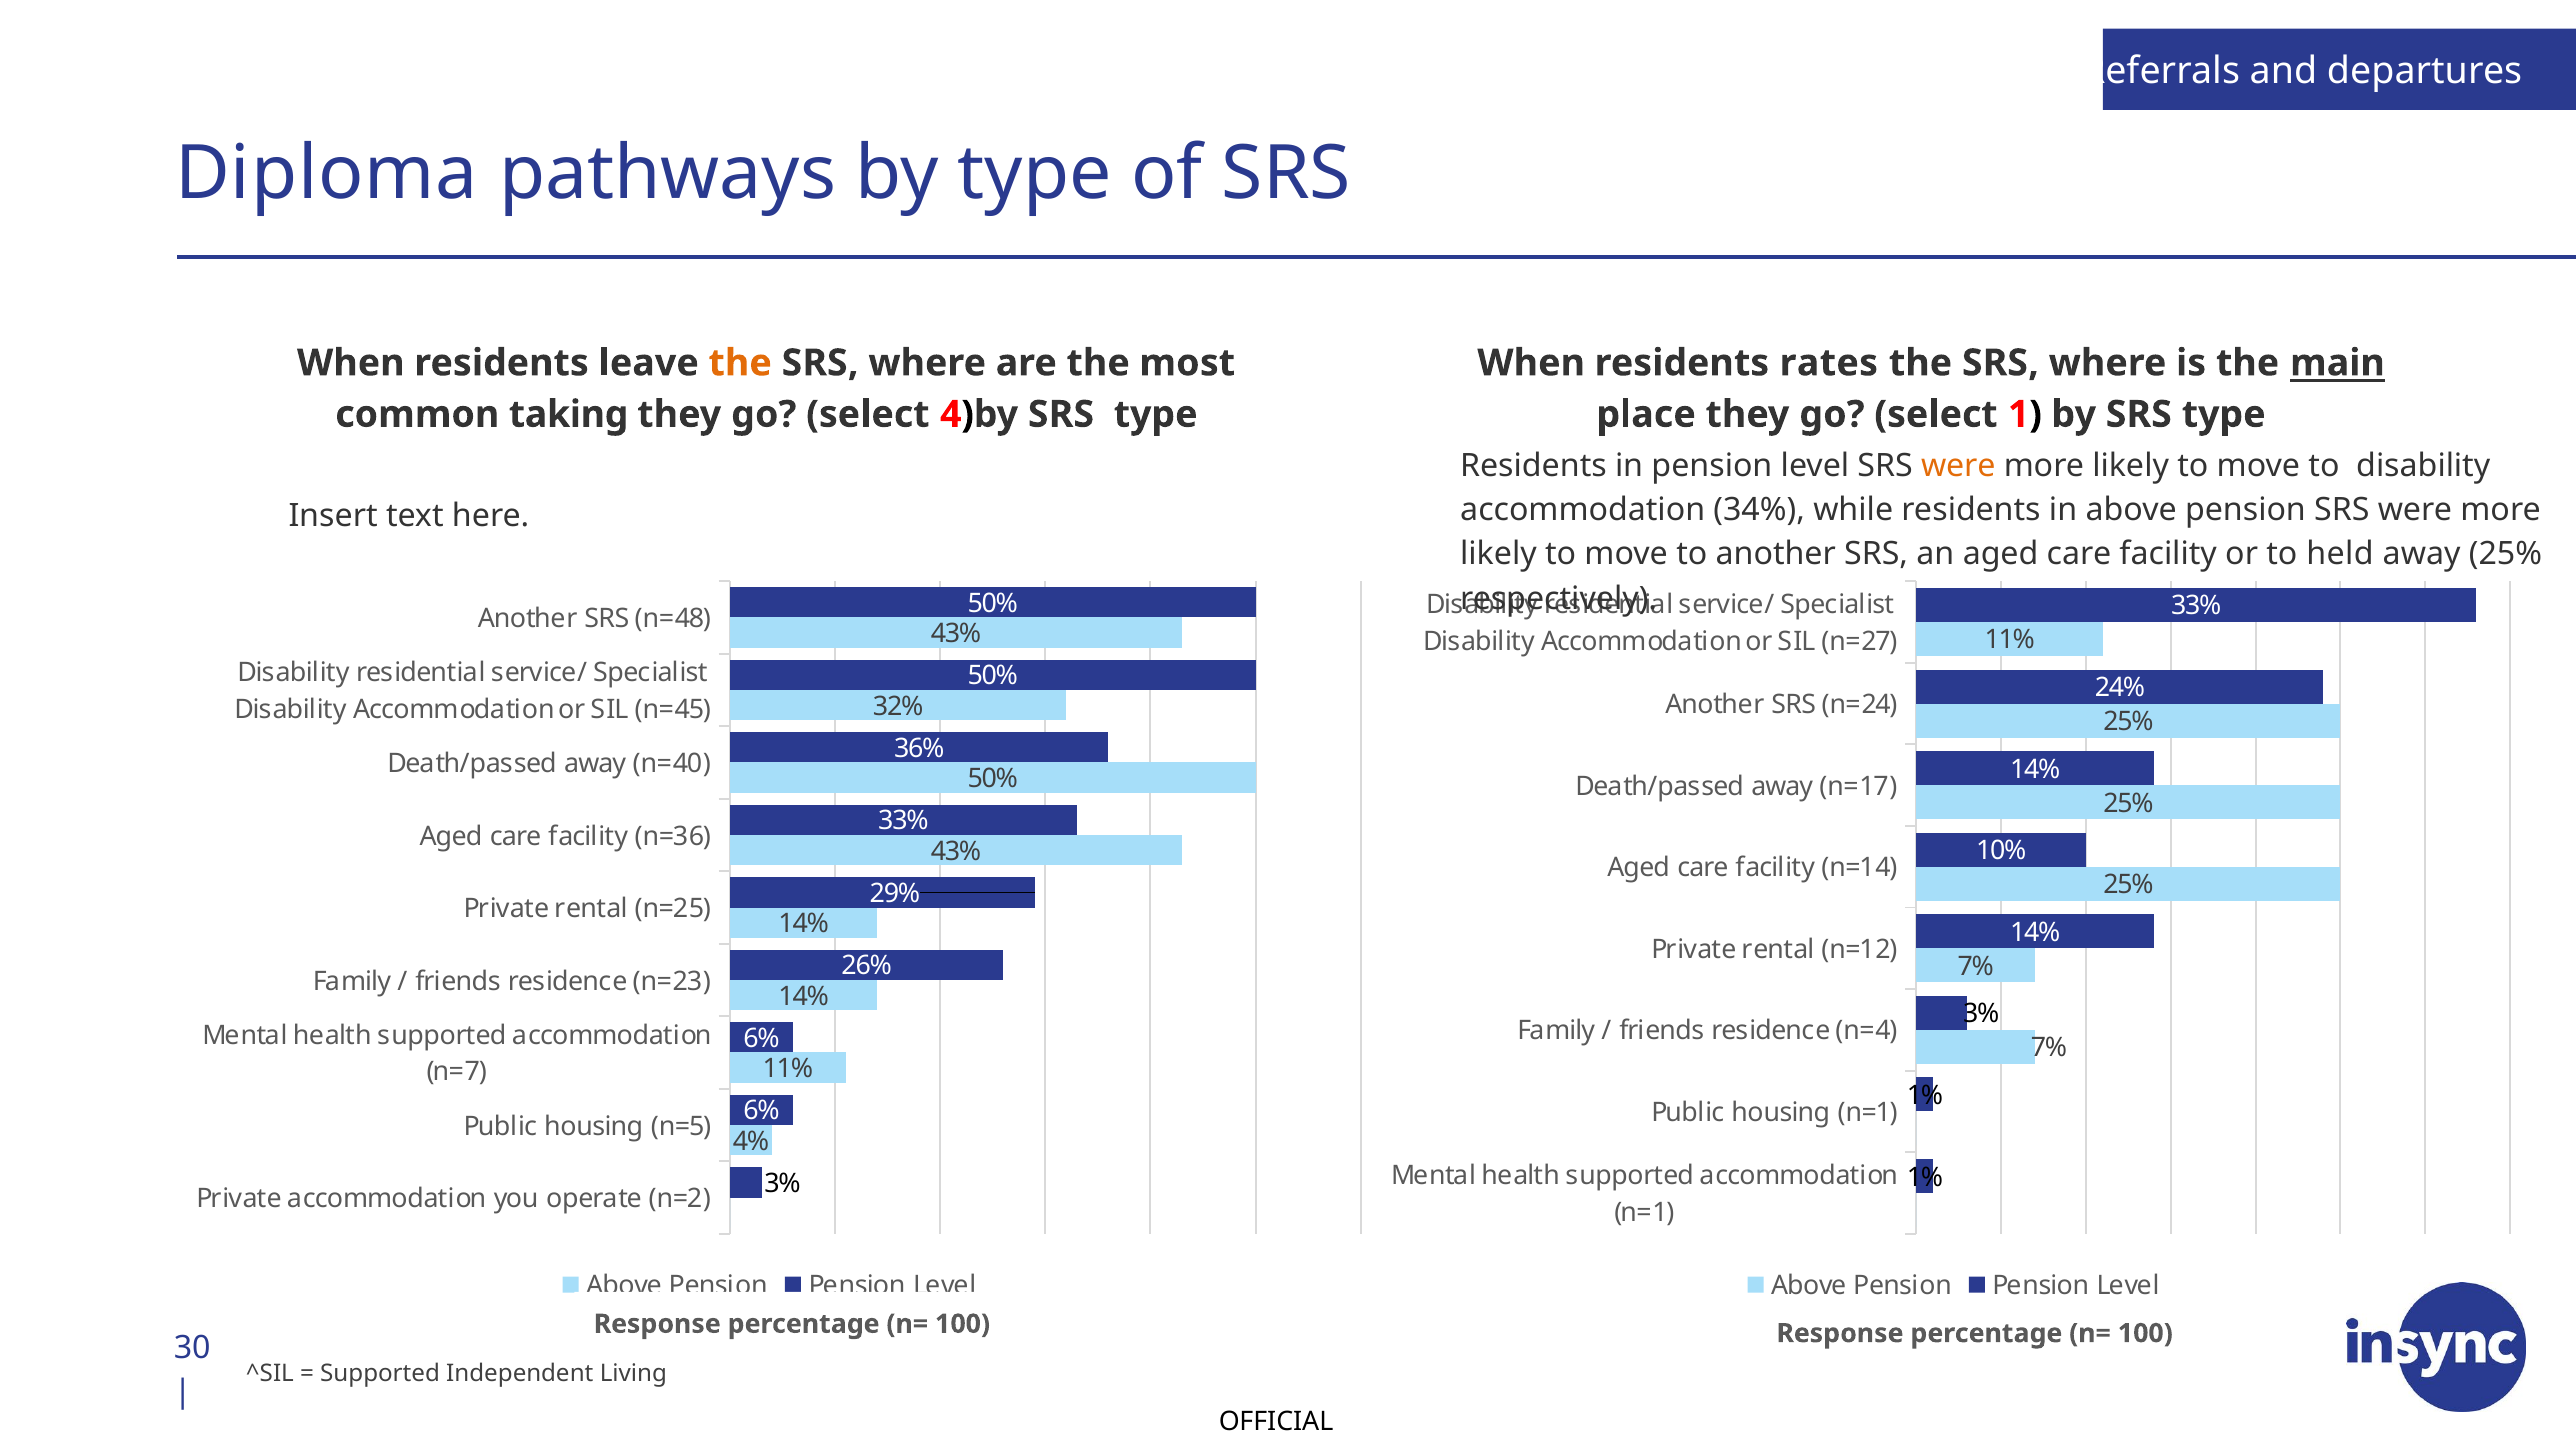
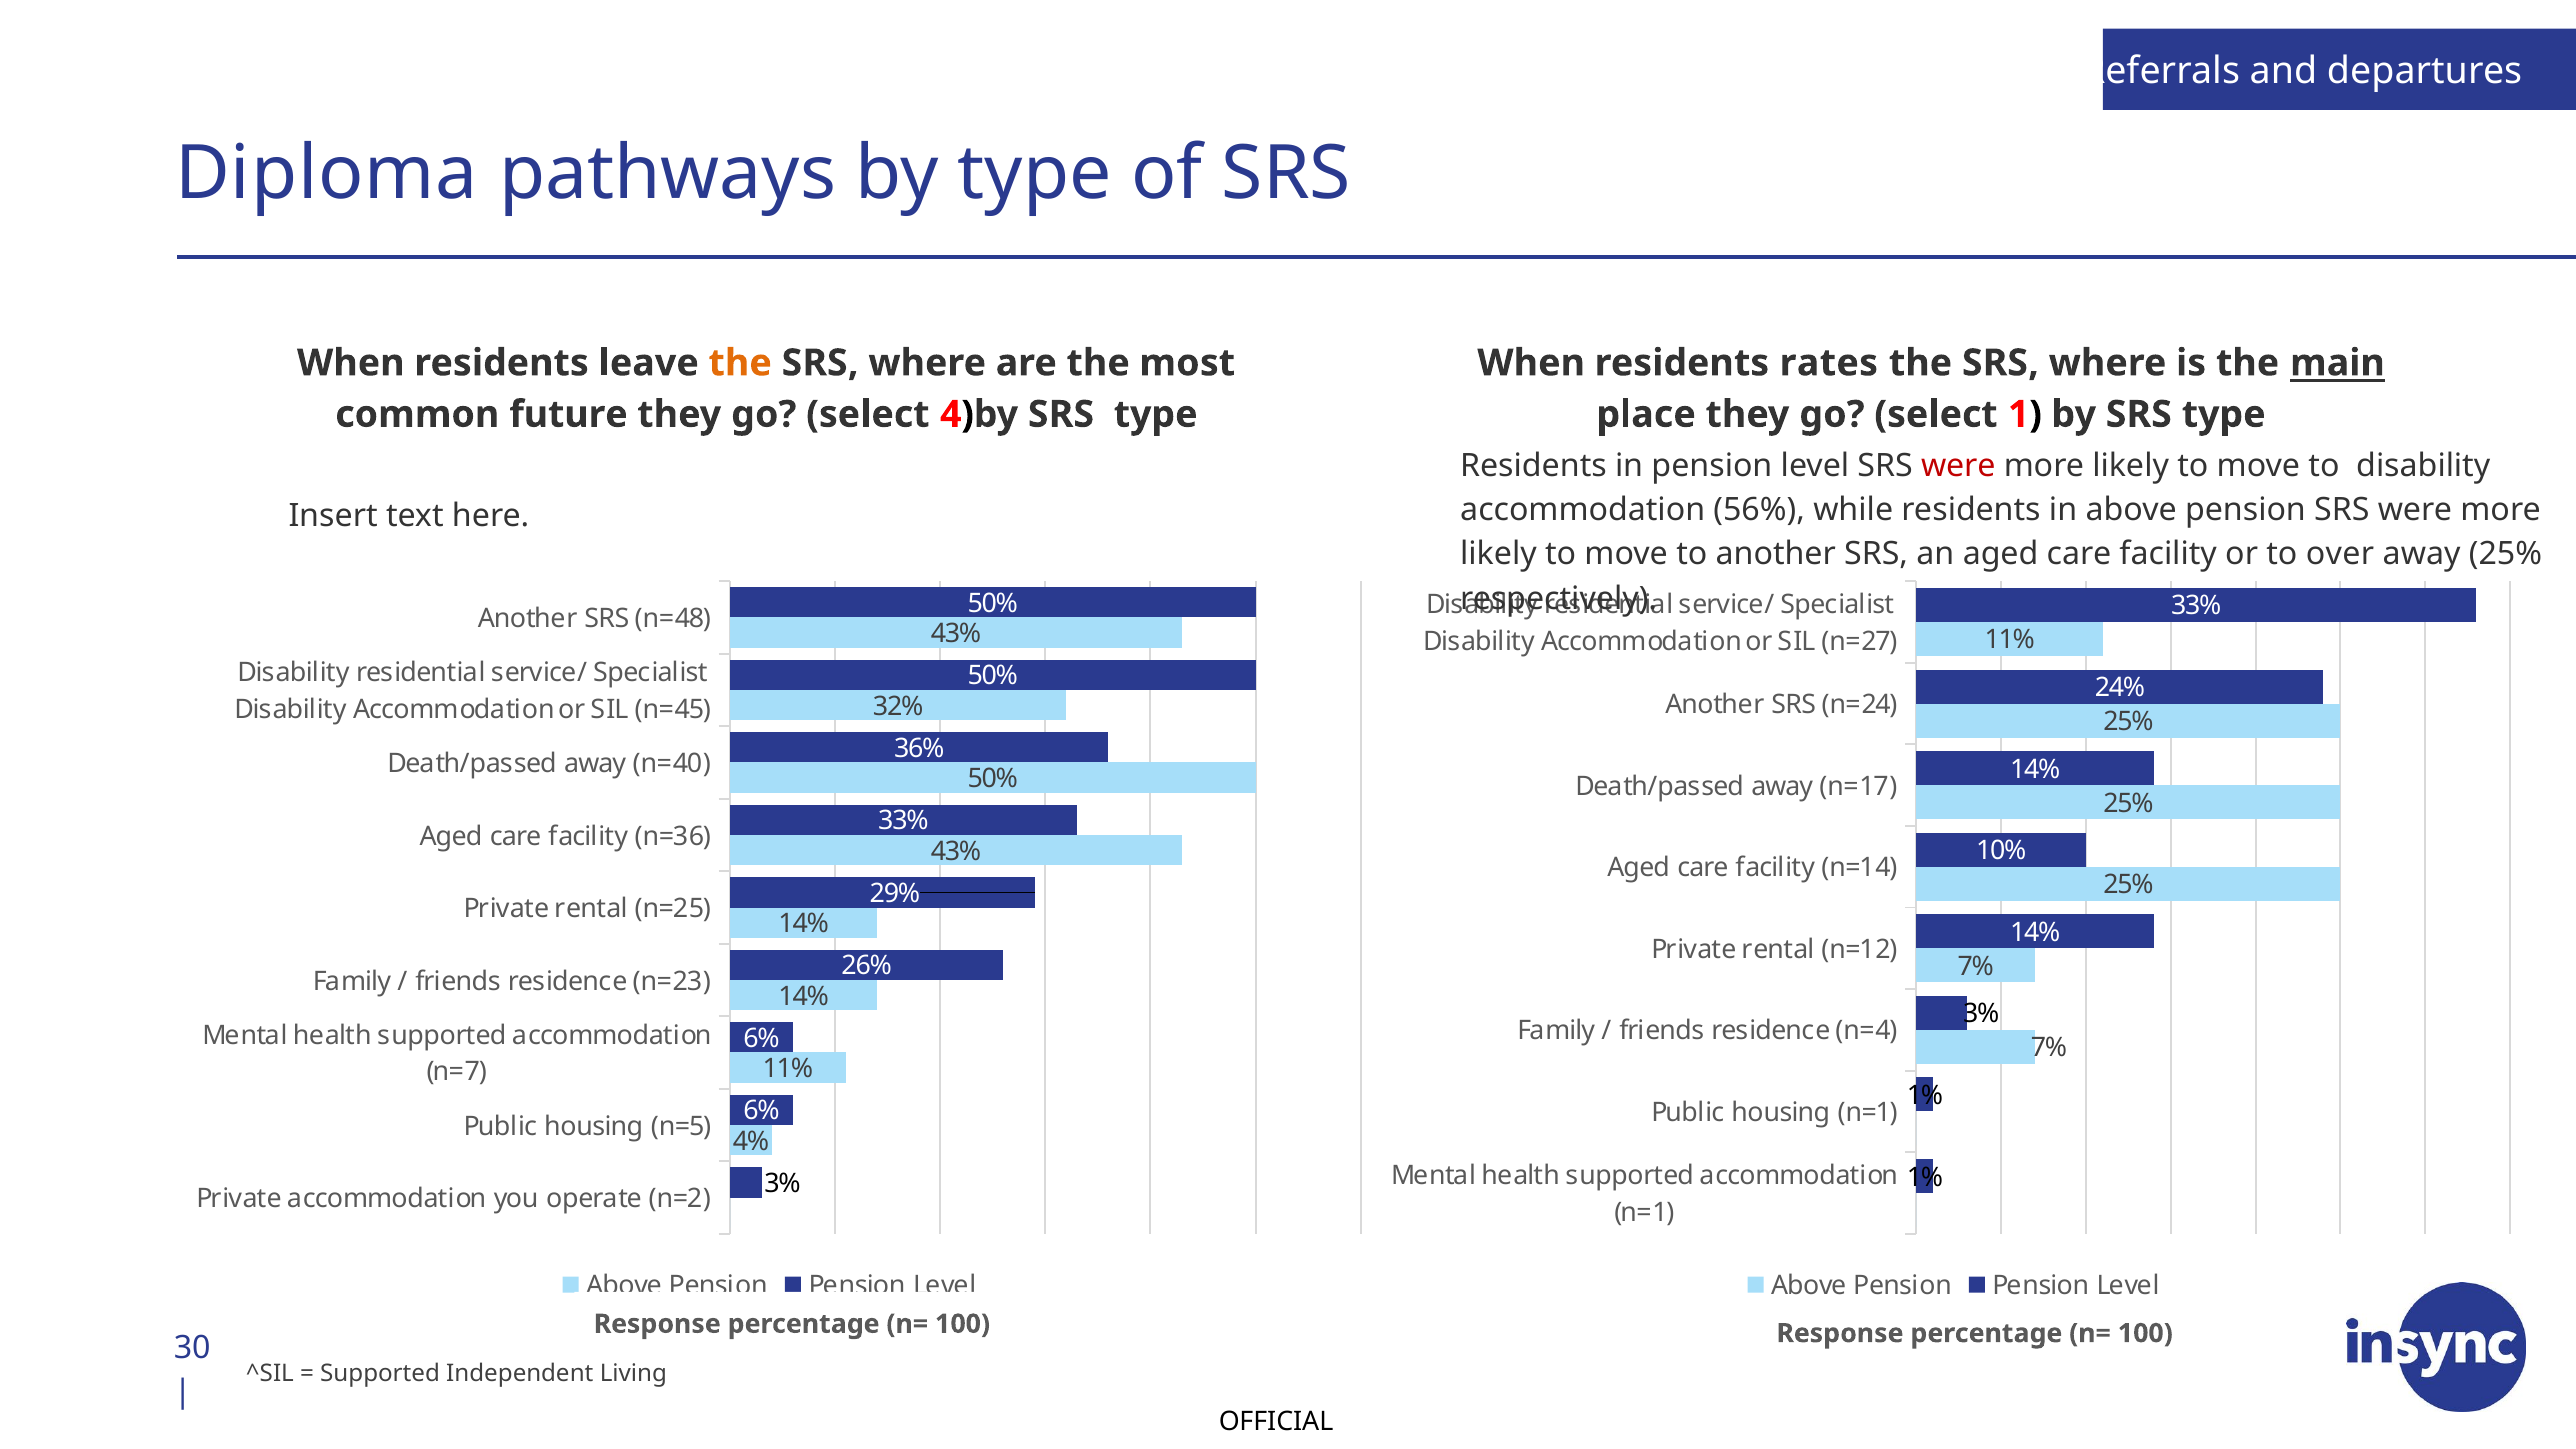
taking: taking -> future (568, 414)
were colour: orange -> red (1958, 466)
34%: 34% -> 56% (1759, 510)
held: held -> over (2340, 554)
